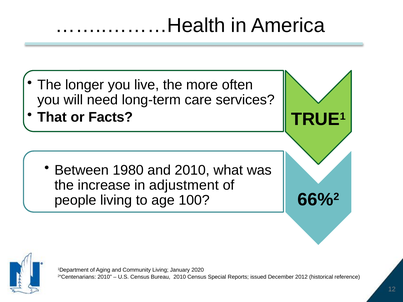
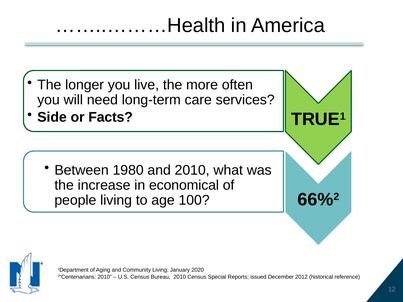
That: That -> Side (52, 117)
adjustment: adjustment -> economical (184, 185)
